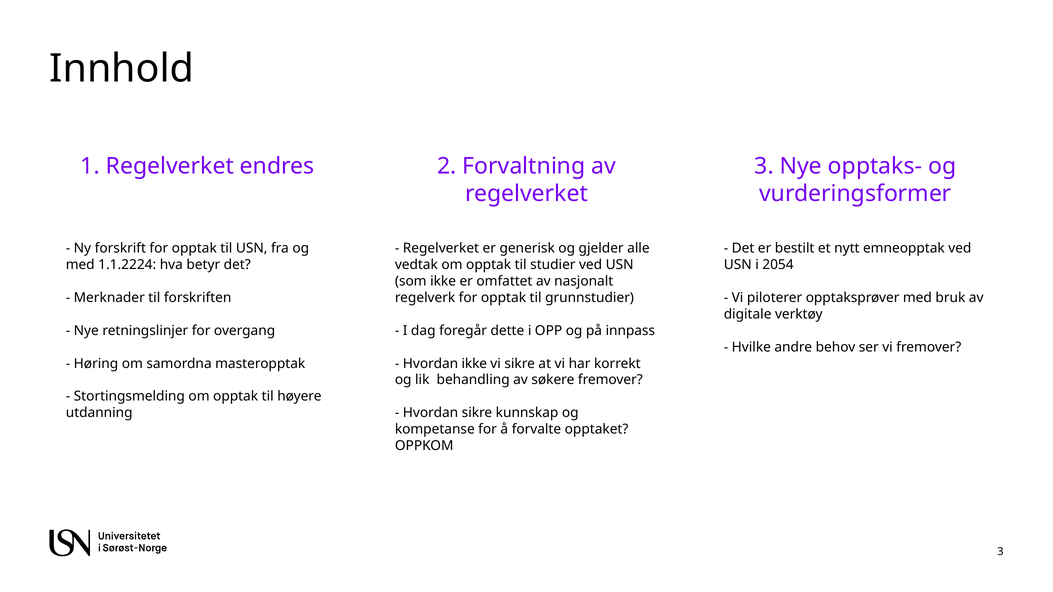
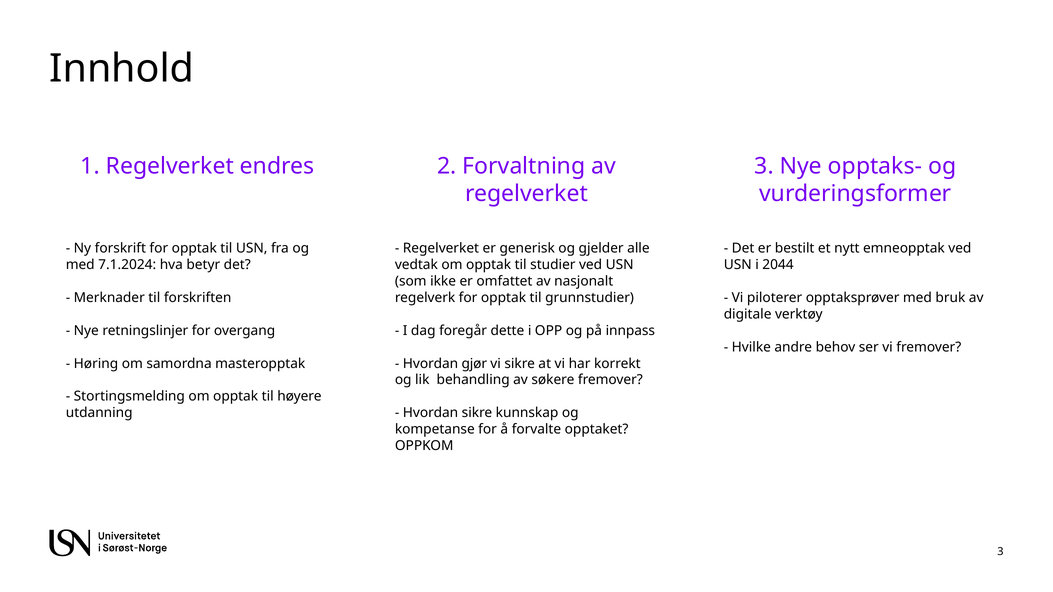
1.1.2224: 1.1.2224 -> 7.1.2024 (127, 265)
2054: 2054 -> 2044 (778, 265)
Hvordan ikke: ikke -> gjør (474, 364)
